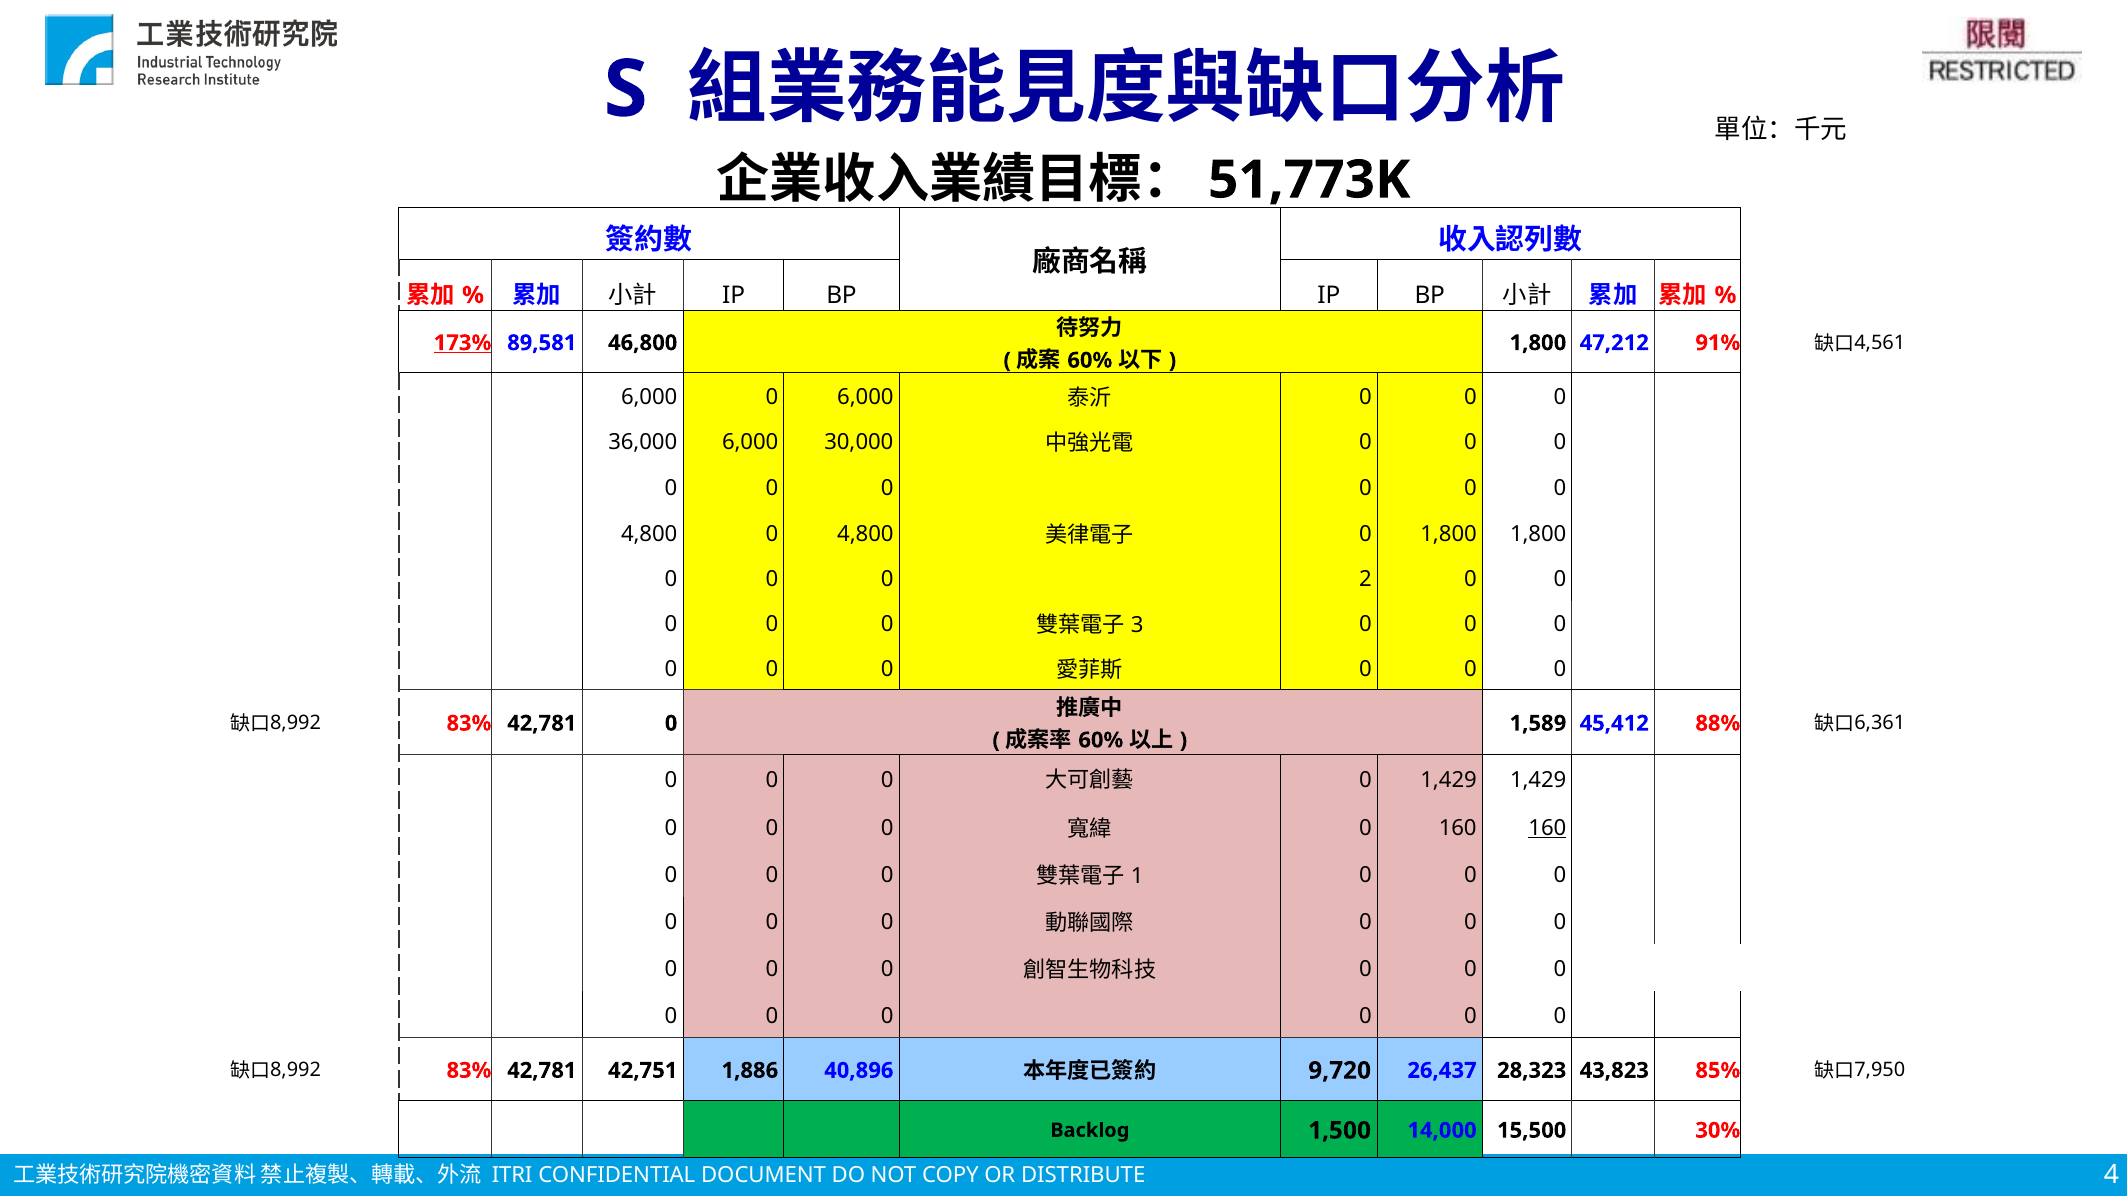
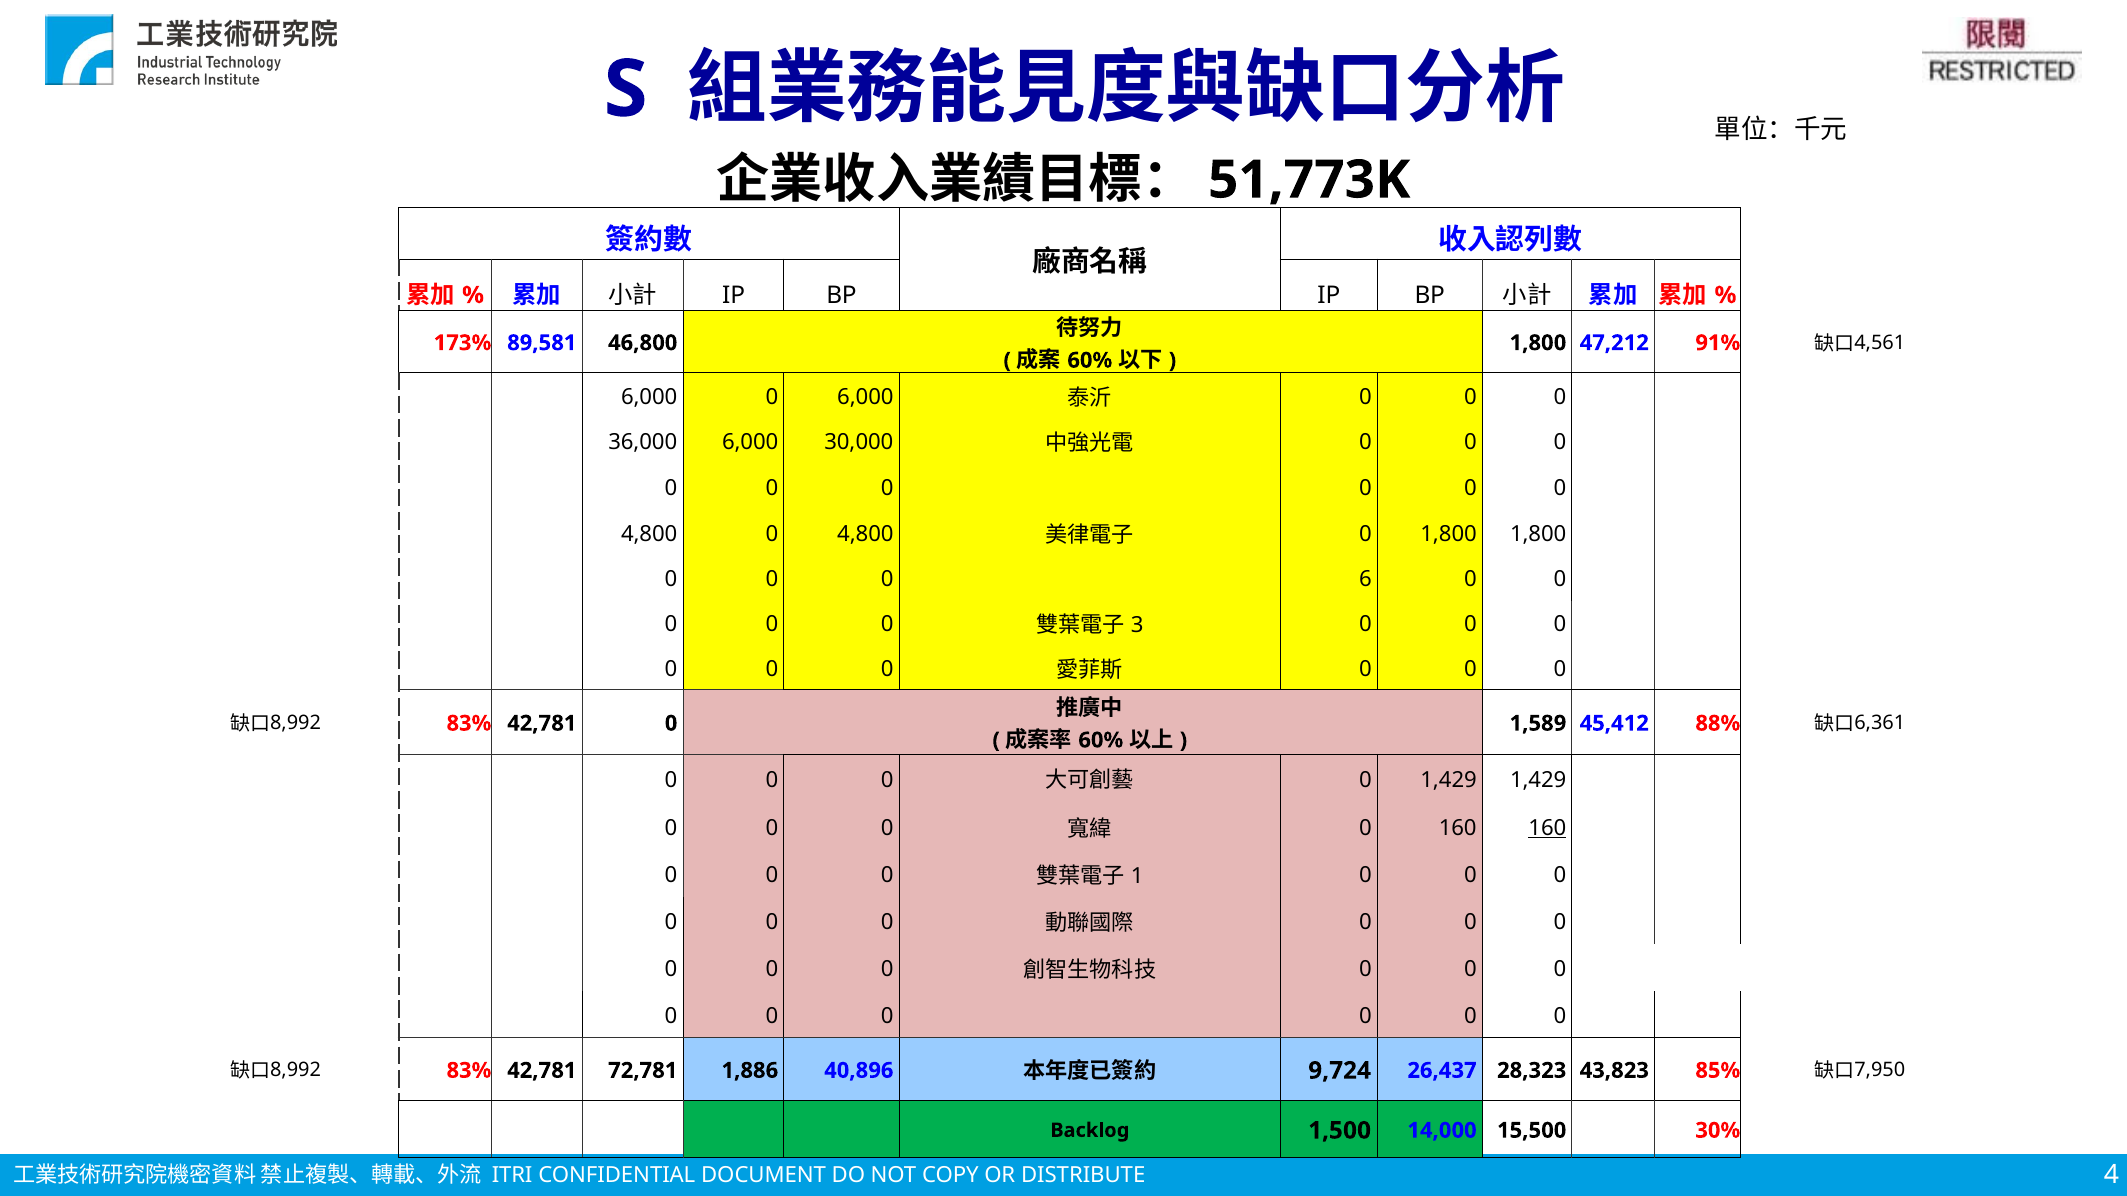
173% underline: present -> none (463, 343)
2: 2 -> 6 (1365, 580)
42,751: 42,751 -> 72,781 (643, 1071)
9,720: 9,720 -> 9,724 (1340, 1071)
